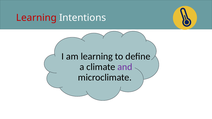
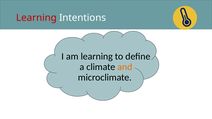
and colour: purple -> orange (125, 67)
